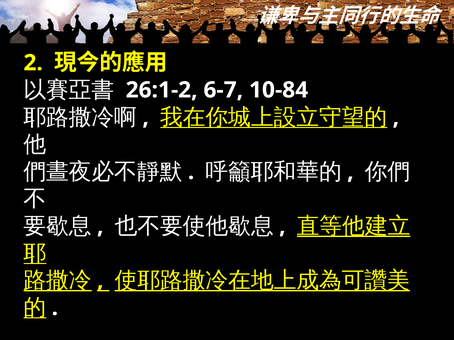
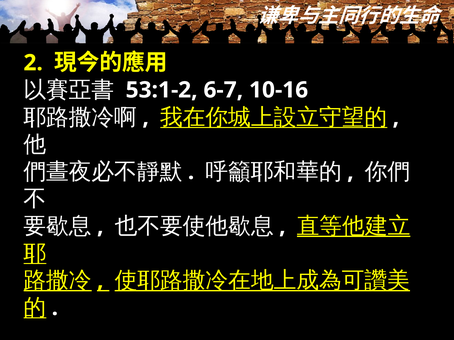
26:1-2: 26:1-2 -> 53:1-2 (162, 90)
10-84: 10-84 -> 10-16 (279, 90)
